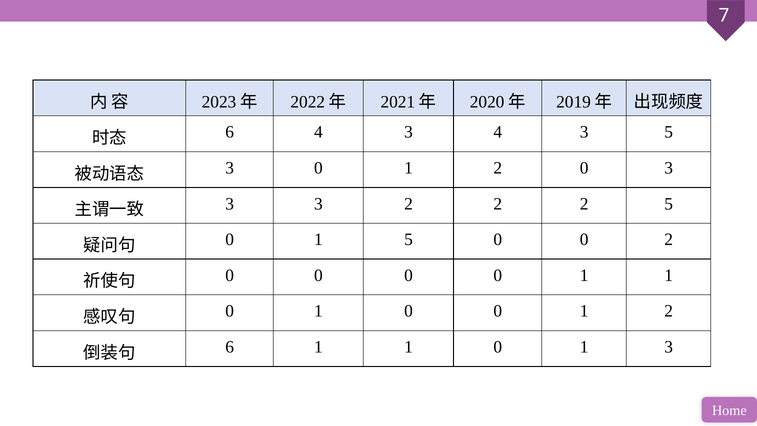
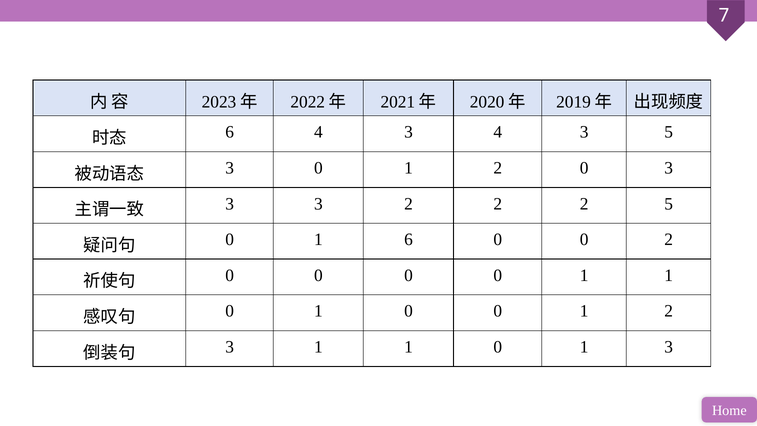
1 5: 5 -> 6 (408, 240)
6: 6 -> 3 (230, 347)
